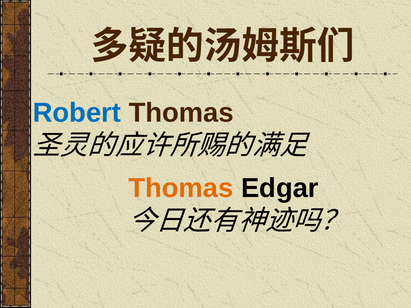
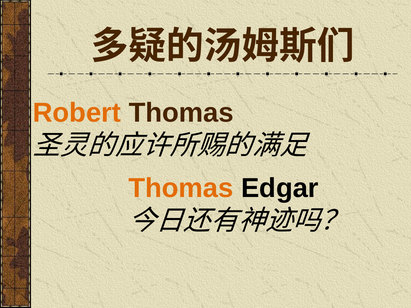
Robert colour: blue -> orange (77, 113)
